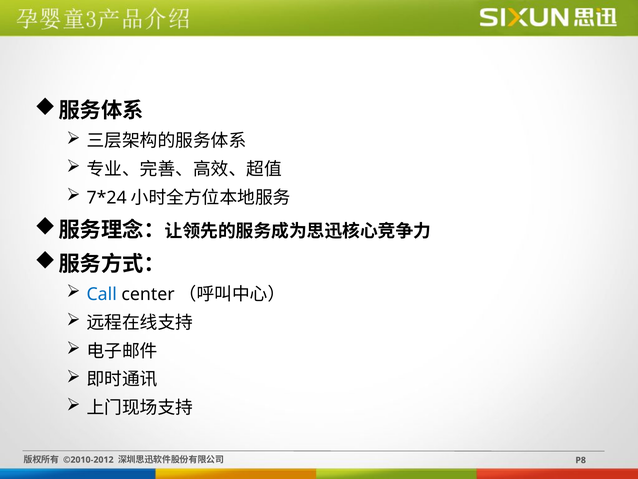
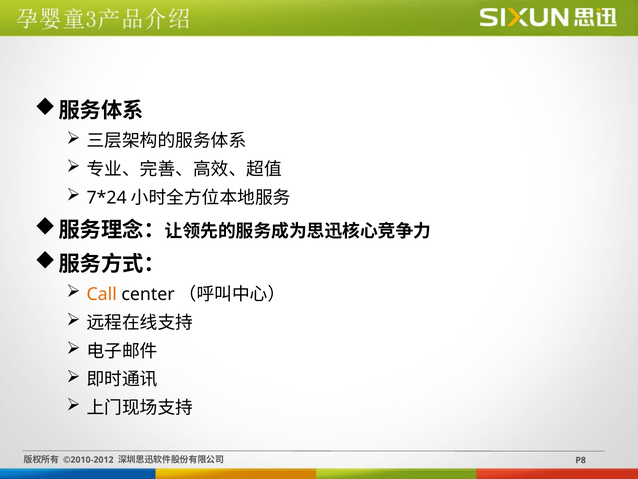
Call colour: blue -> orange (102, 294)
